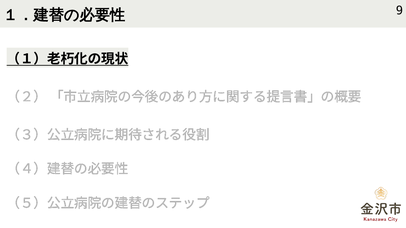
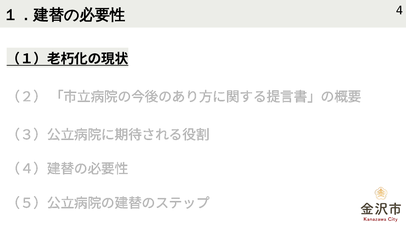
9: 9 -> 4 (399, 11)
